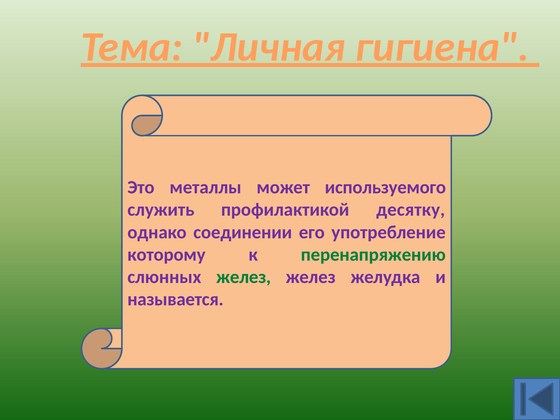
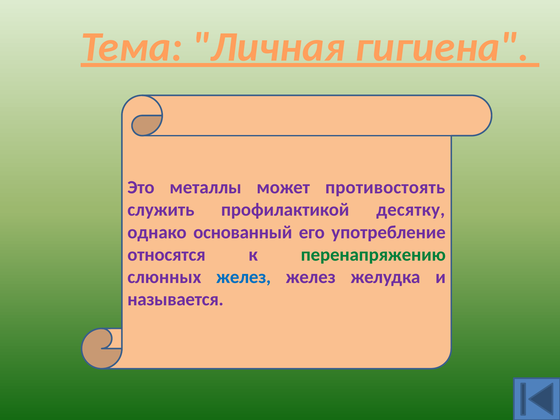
используемого: используемого -> противостоять (385, 187)
соединении: соединении -> основанный (243, 232)
которому: которому -> относятся (166, 255)
желез colour: green -> blue (244, 277)
